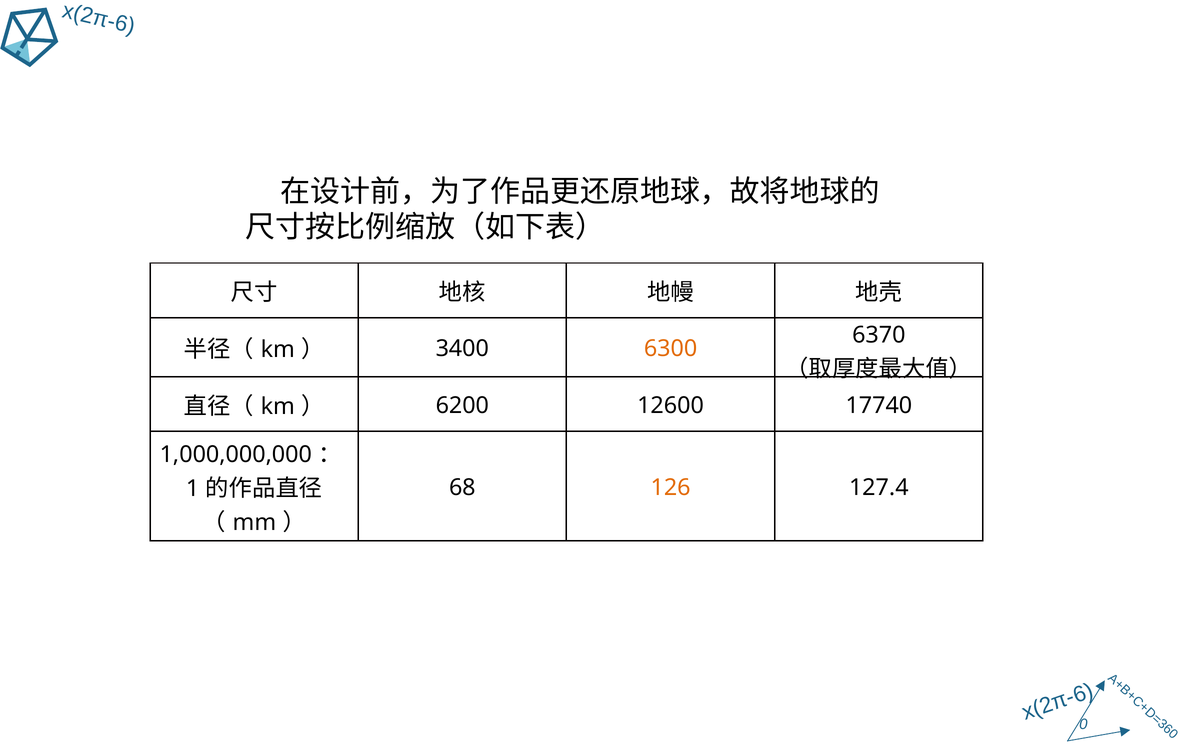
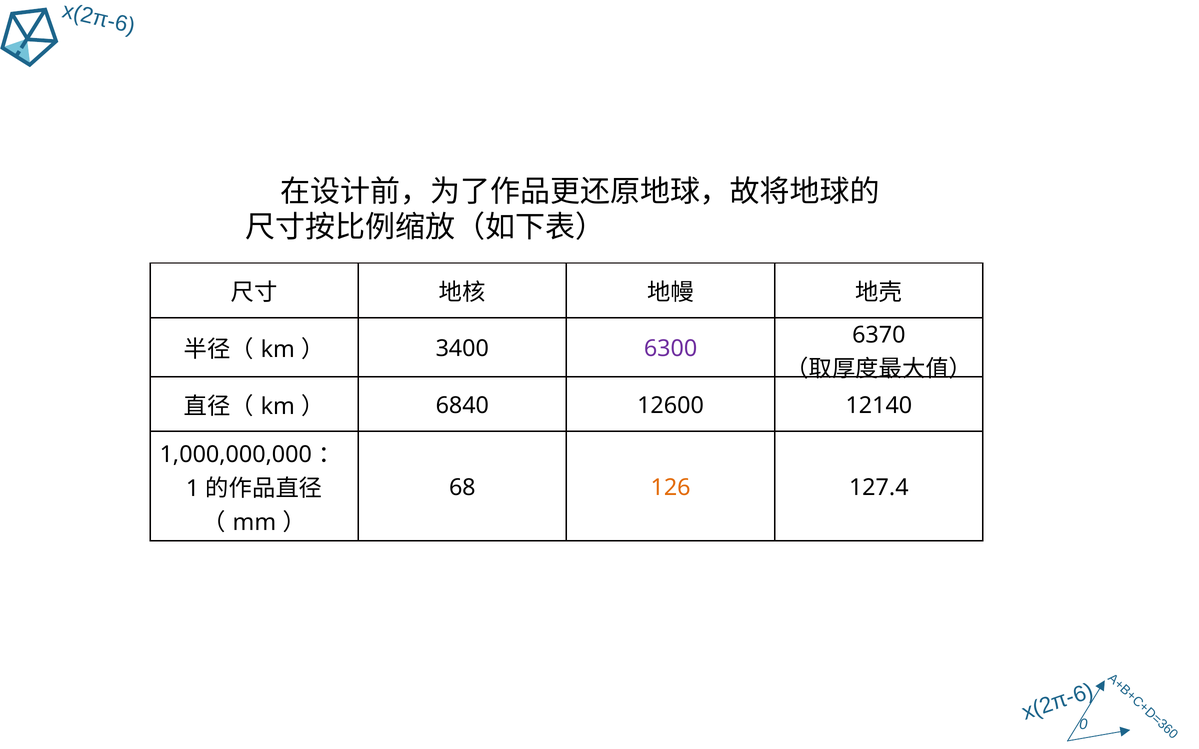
6300 colour: orange -> purple (671, 349)
6200: 6200 -> 6840 (462, 406)
17740: 17740 -> 12140 (879, 406)
